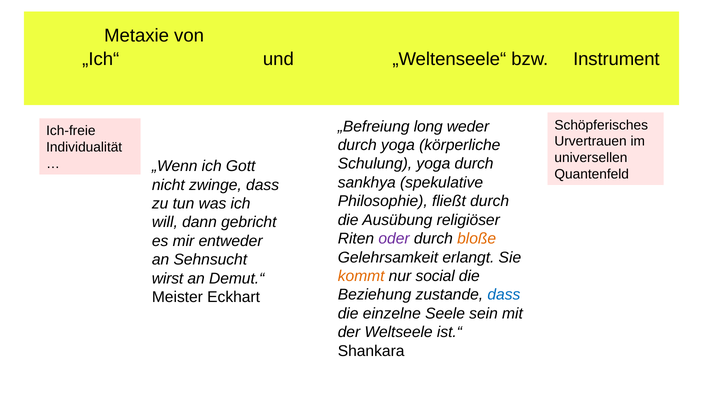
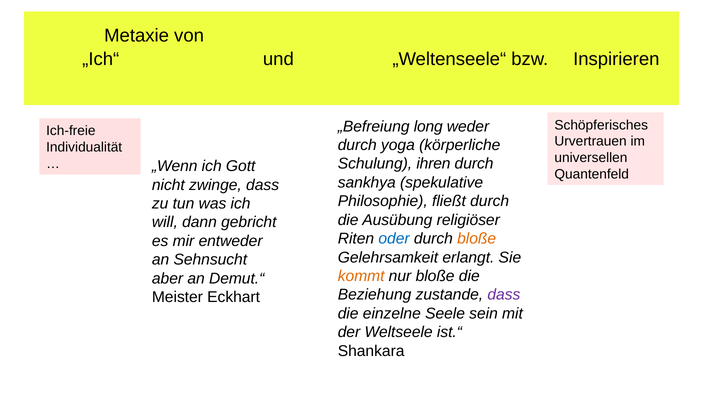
Instrument: Instrument -> Inspirieren (616, 59)
Schulung yoga: yoga -> ihren (433, 164)
oder colour: purple -> blue (394, 239)
nur social: social -> bloße (435, 276)
wirst: wirst -> aber (168, 279)
dass colour: blue -> purple (504, 295)
